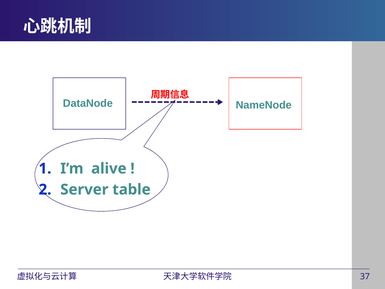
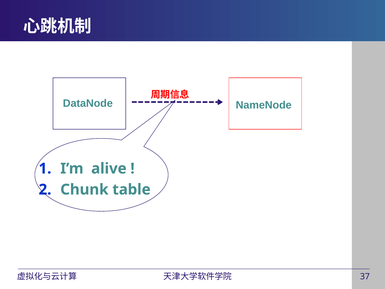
Server: Server -> Chunk (84, 189)
